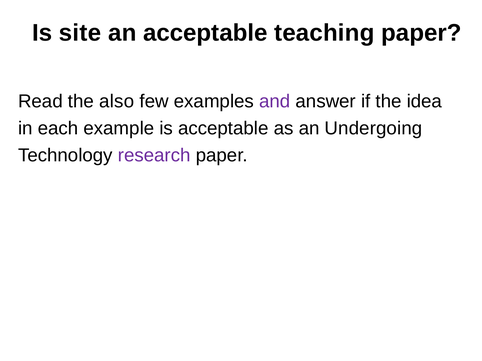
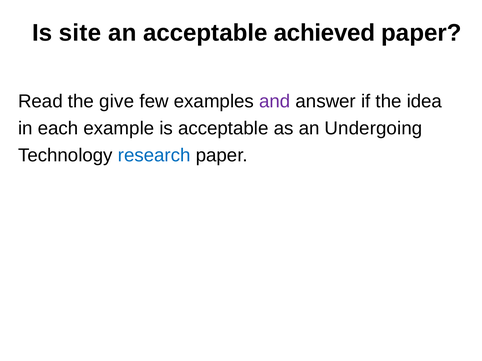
teaching: teaching -> achieved (324, 33)
also: also -> give (117, 102)
research colour: purple -> blue (154, 156)
